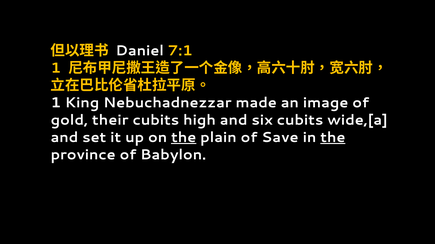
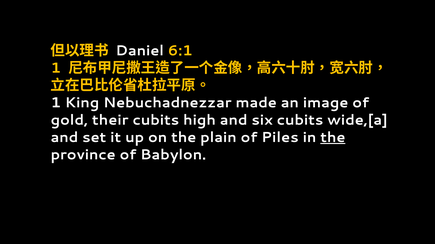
7:1: 7:1 -> 6:1 (180, 51)
the underline: present -> none (184, 138)
Save: Save -> Piles (280, 138)
